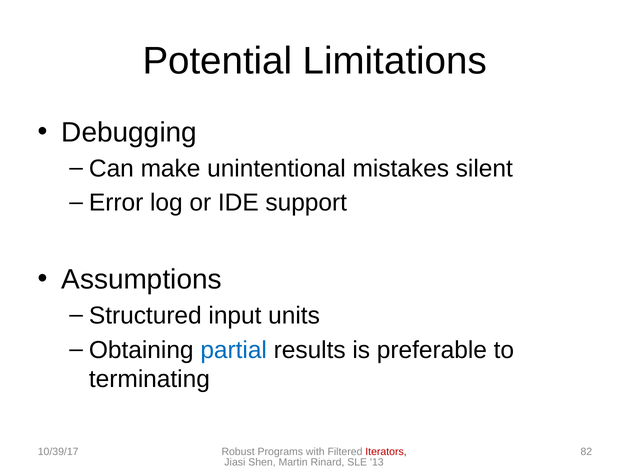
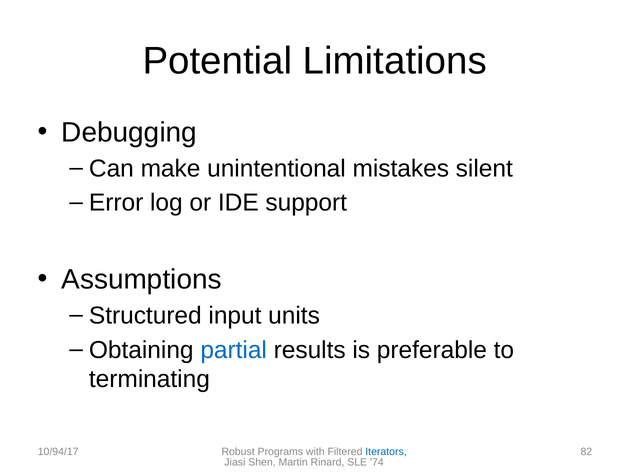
10/39/17: 10/39/17 -> 10/94/17 (58, 451)
Iterators colour: red -> blue (386, 451)
13: 13 -> 74 (377, 462)
